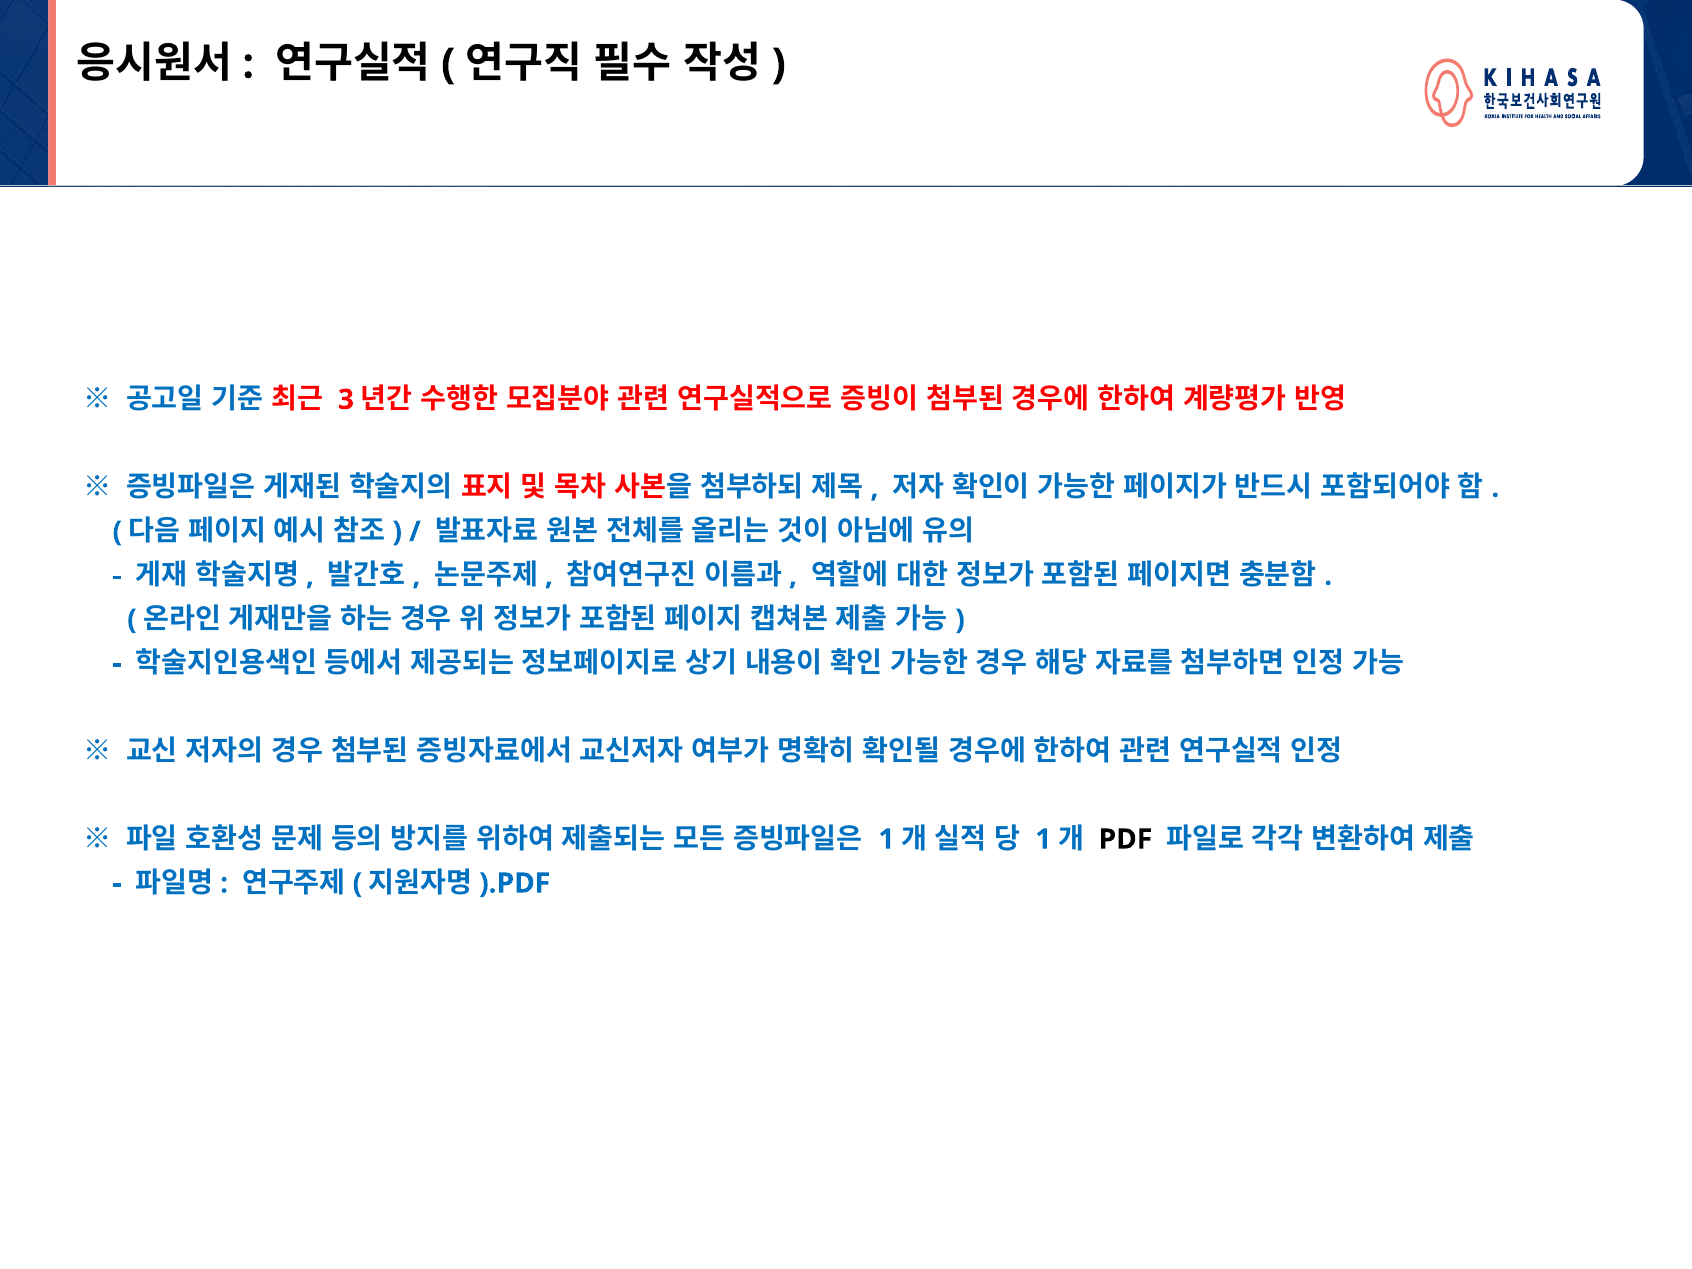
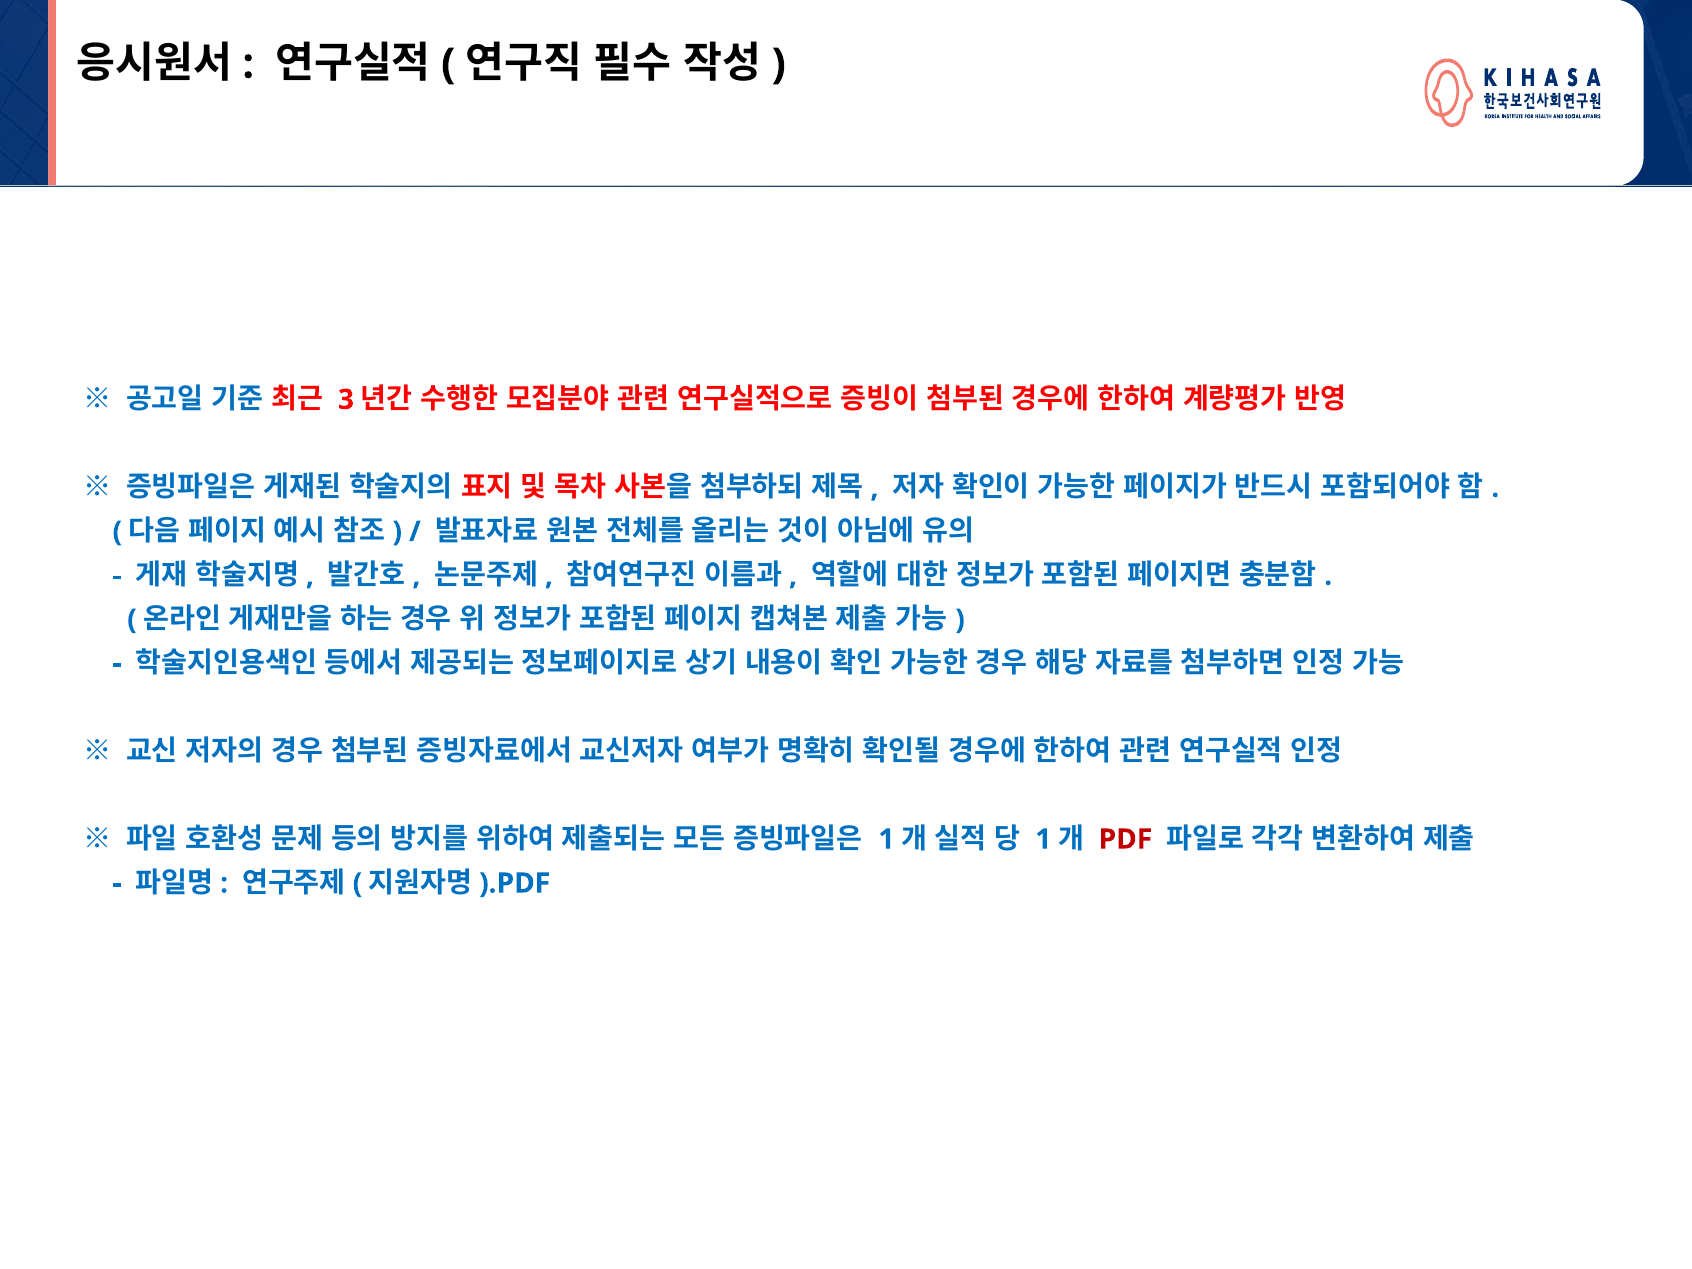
PDF colour: black -> red (1125, 839)
